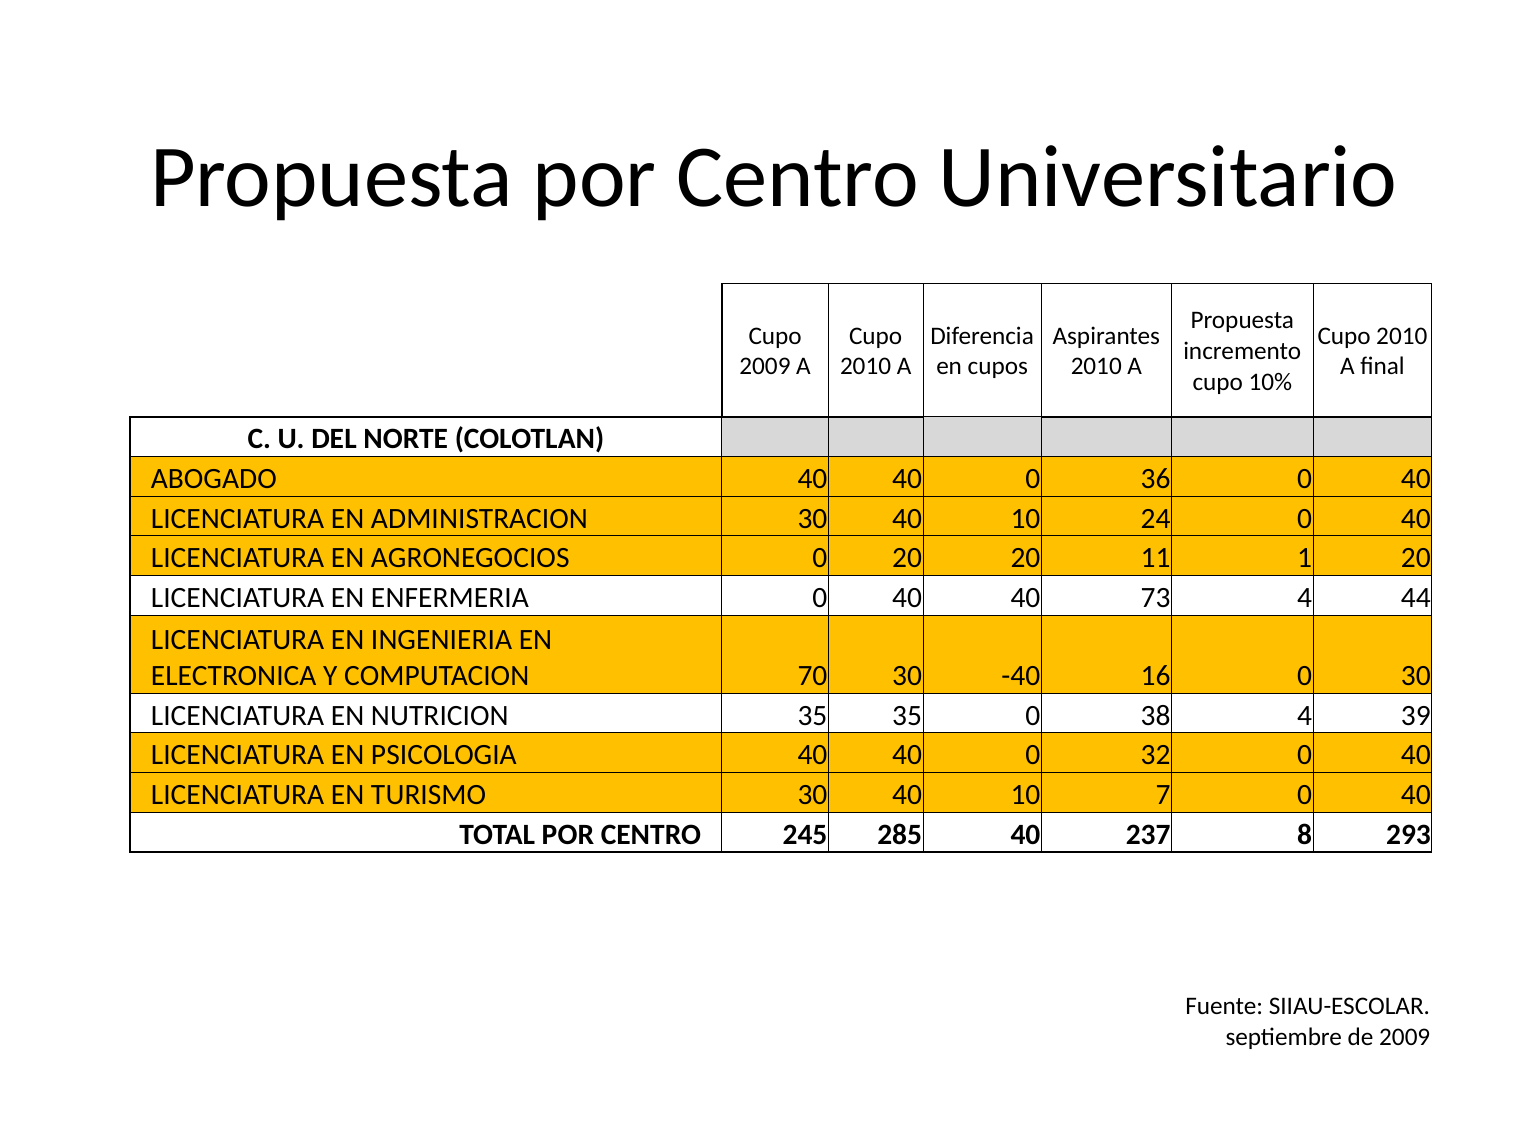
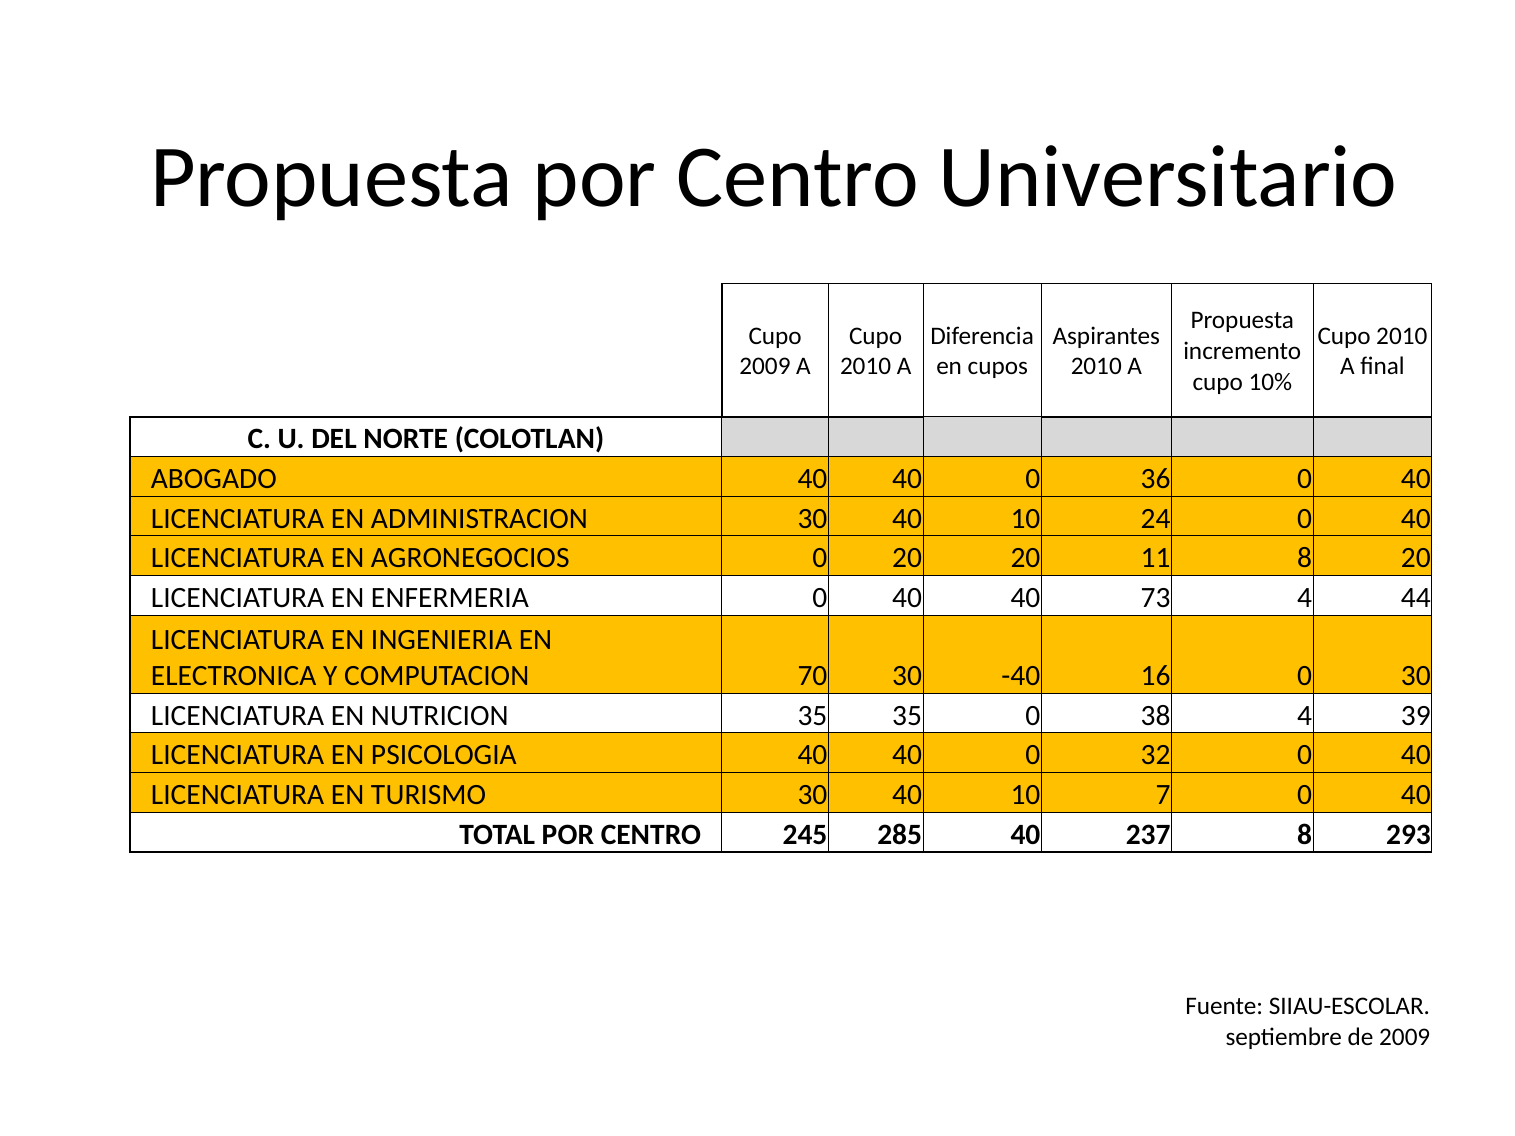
11 1: 1 -> 8 (1305, 558)
